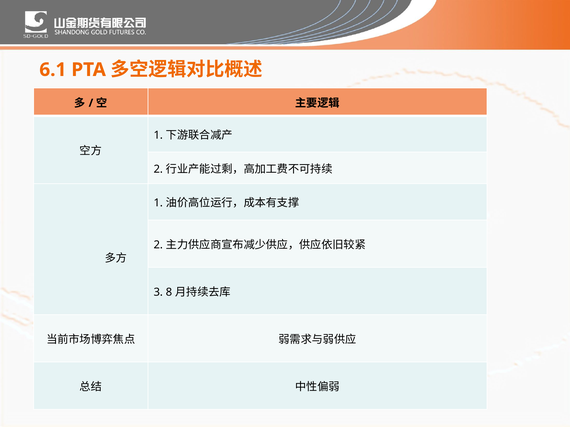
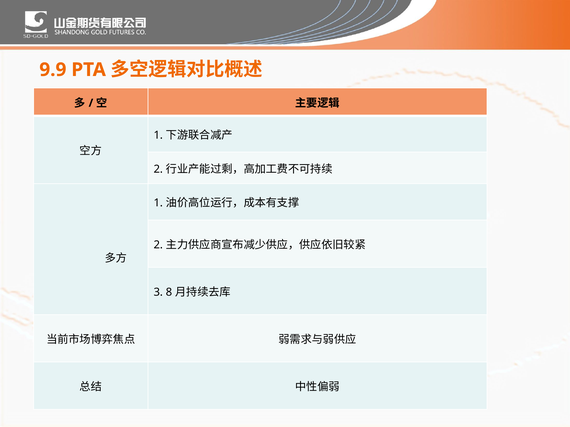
6.1: 6.1 -> 9.9 (53, 70)
